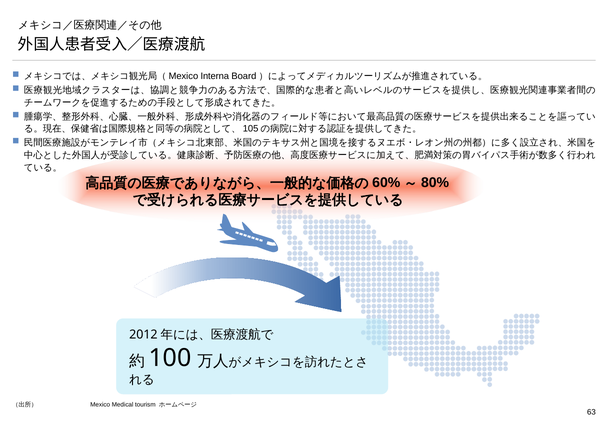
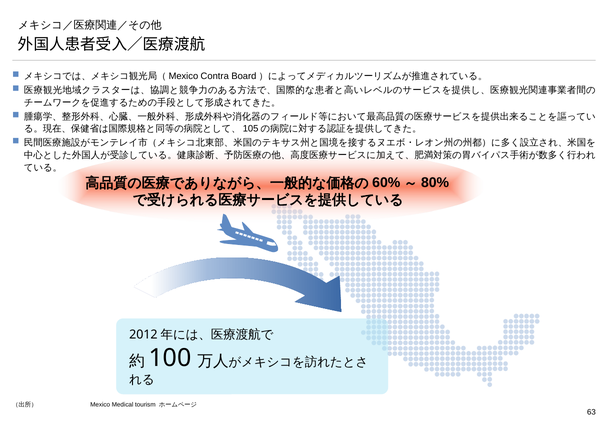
Interna: Interna -> Contra (215, 76)
